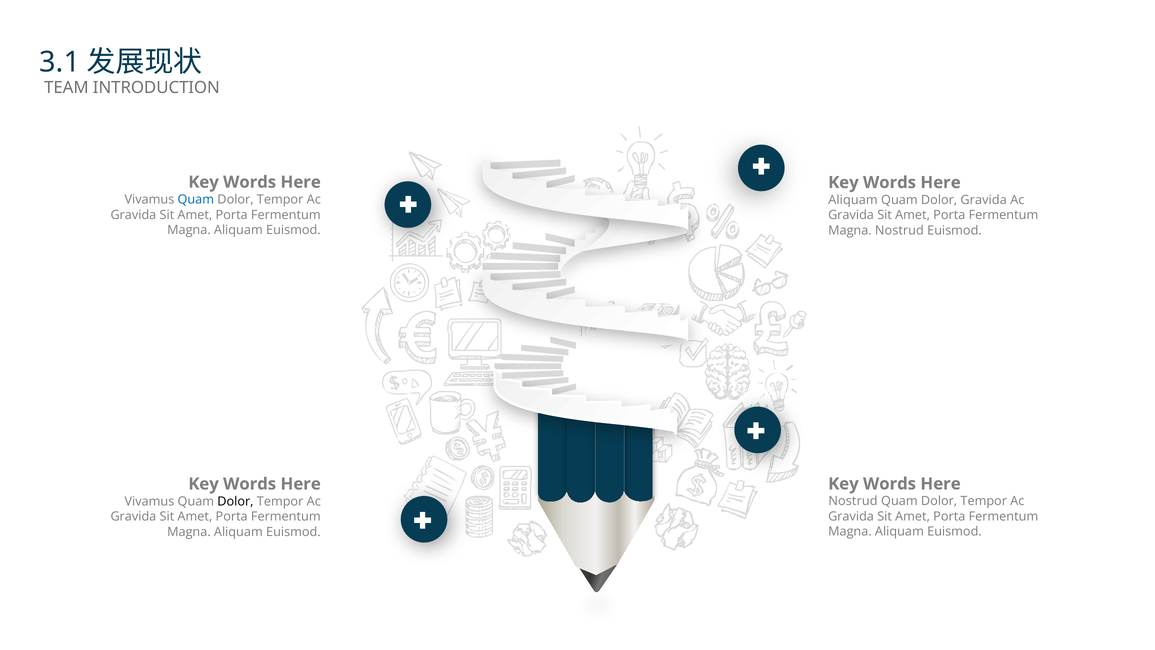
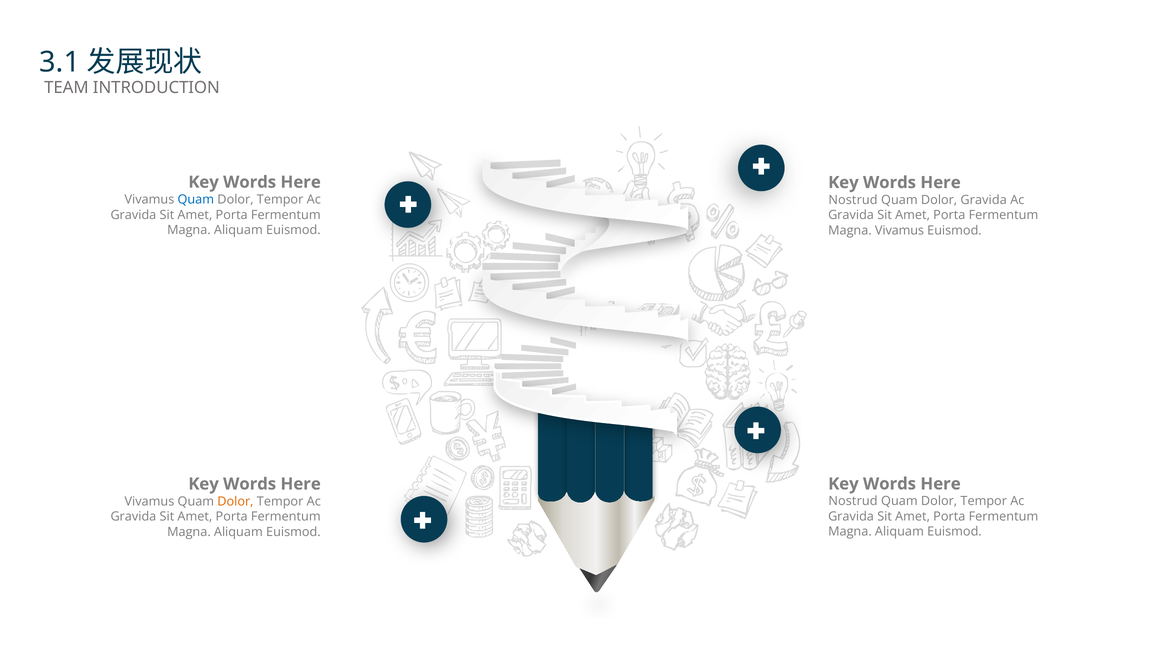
Aliquam: Aliquam -> Nostrud (853, 200)
Magna Nostrud: Nostrud -> Vivamus (899, 230)
Dolor colour: black -> orange (235, 501)
